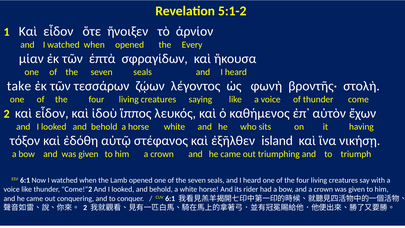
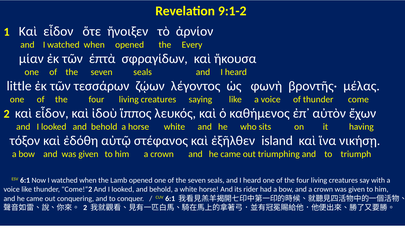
5:1-2: 5:1-2 -> 9:1-2 (232, 11)
take: take -> little (19, 86)
στολὴ: στολὴ -> μέλας (362, 86)
